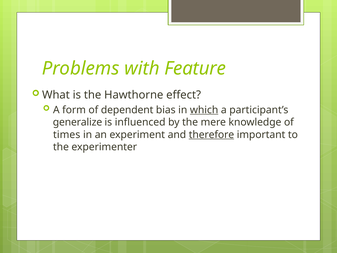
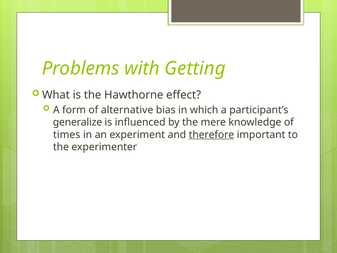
Feature: Feature -> Getting (195, 68)
dependent: dependent -> alternative (127, 110)
which underline: present -> none (204, 110)
